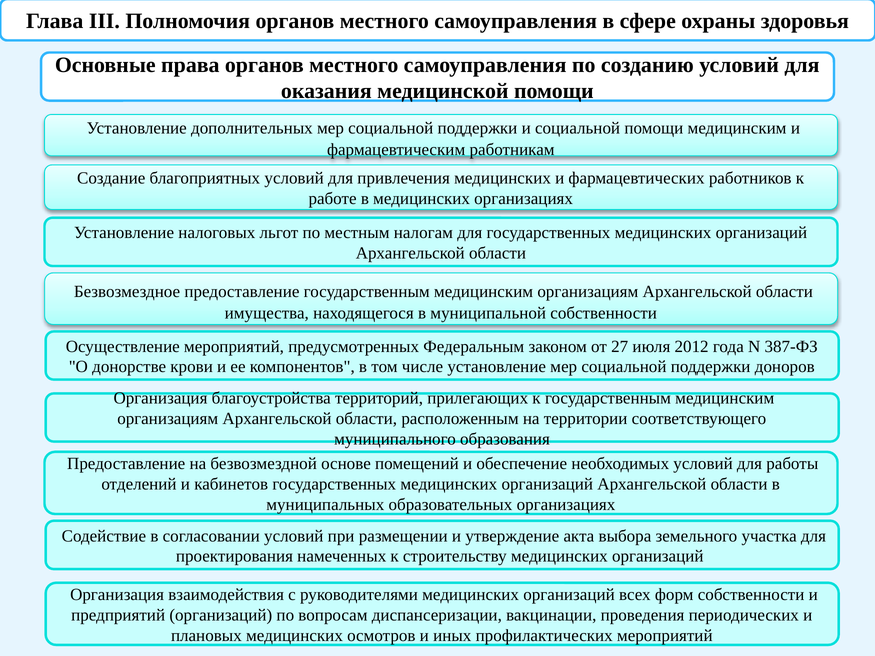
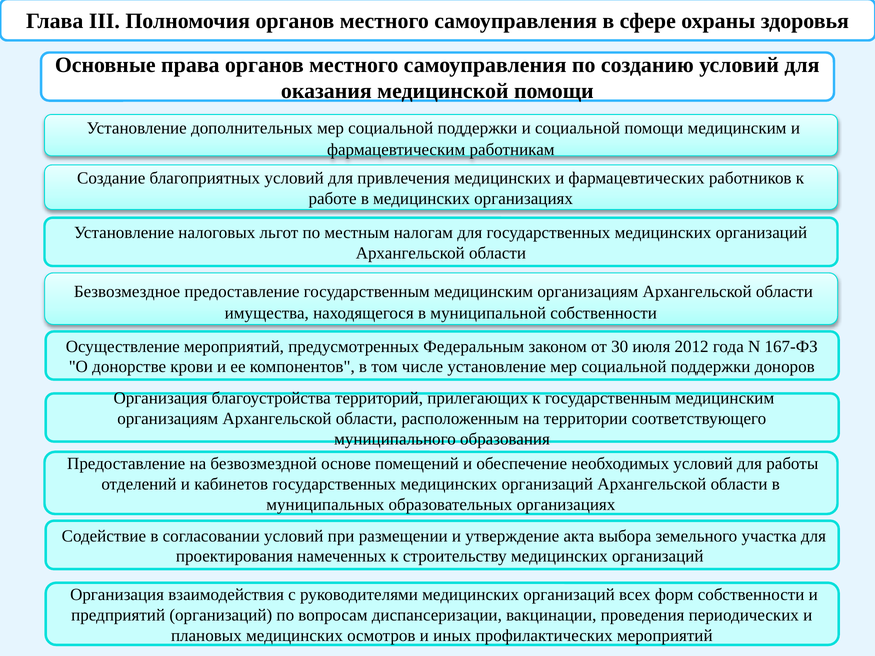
27: 27 -> 30 (620, 347)
387-ФЗ: 387-ФЗ -> 167-ФЗ (791, 347)
